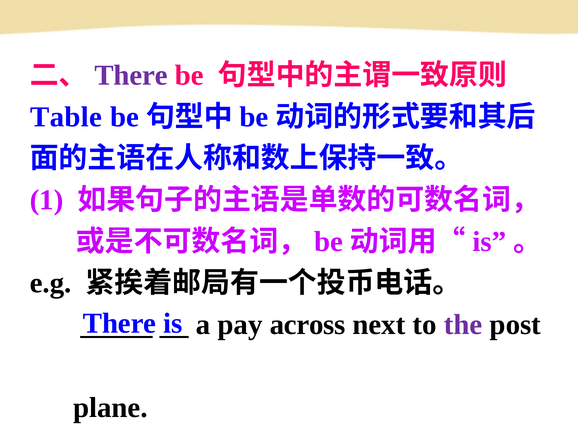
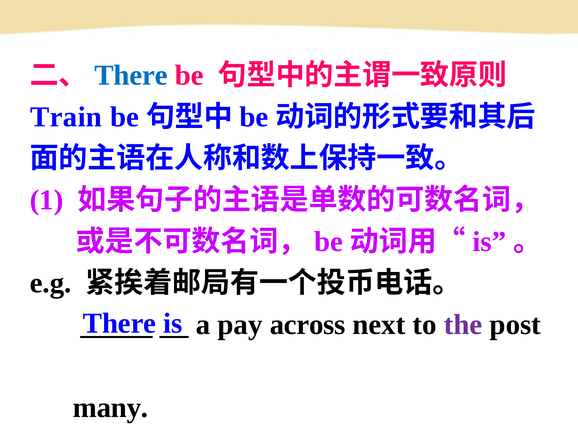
There colour: purple -> blue (131, 75)
Table: Table -> Train (66, 117)
plane: plane -> many (111, 408)
